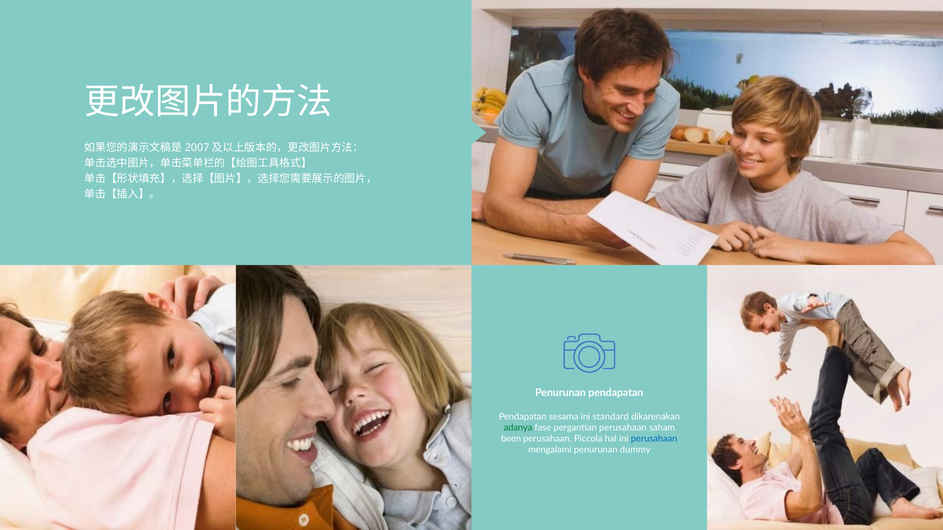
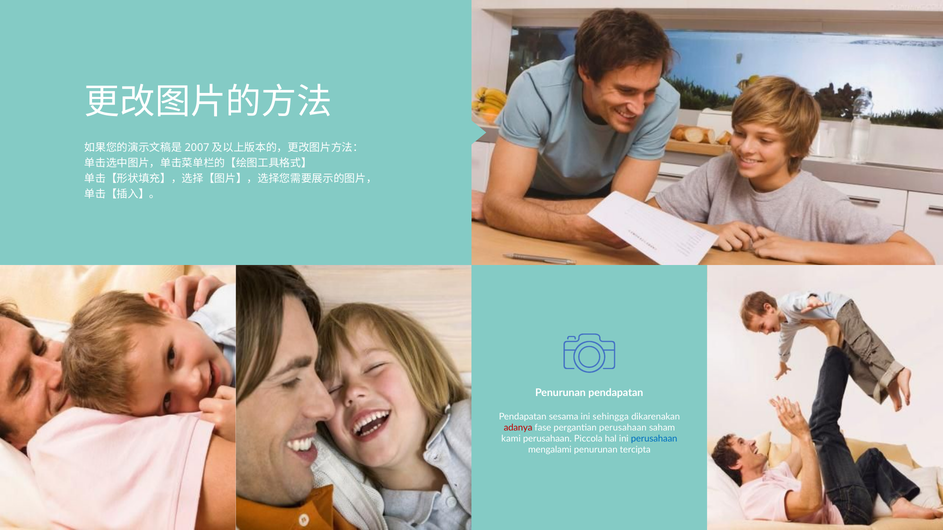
standard: standard -> sehingga (611, 417)
adanya colour: green -> red (518, 428)
been: been -> kami (511, 439)
dummy: dummy -> tercipta (635, 450)
